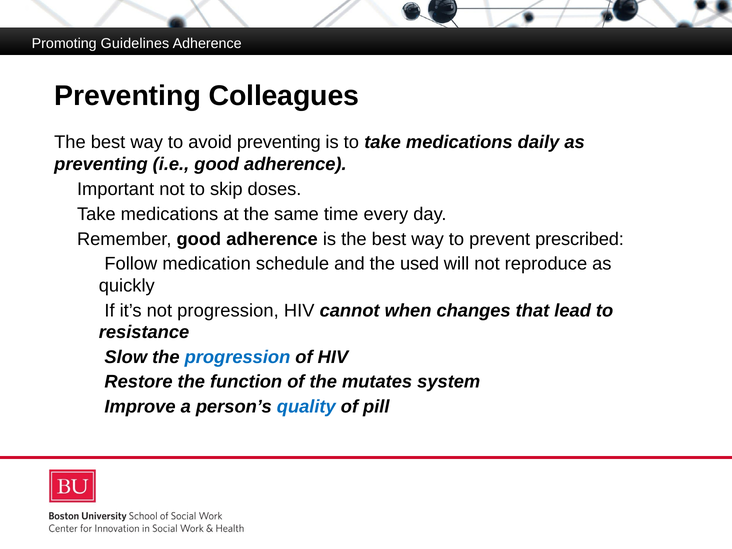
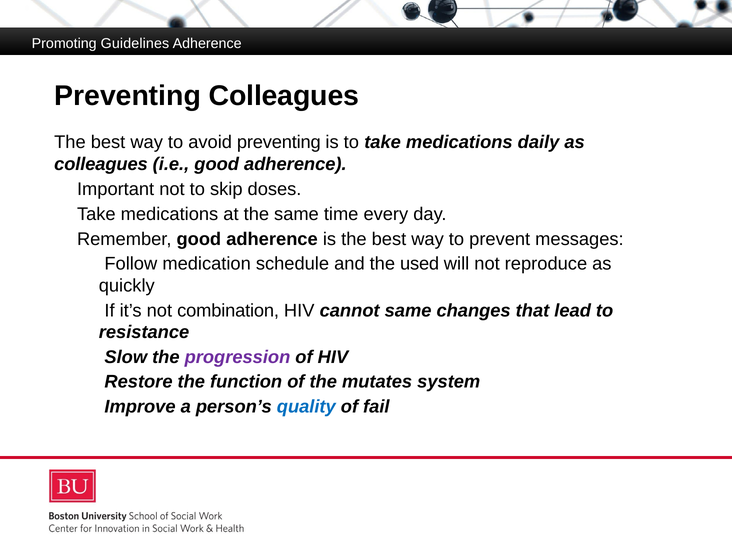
preventing: preventing -> colleagues (101, 164)
prescribed: prescribed -> messages (579, 239)
not progression: progression -> combination (228, 310)
cannot when: when -> same (408, 310)
progression colour: blue -> purple (237, 357)
pill: pill -> fail (376, 407)
